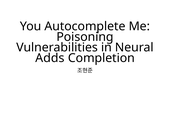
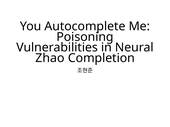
Adds: Adds -> Zhao (50, 58)
